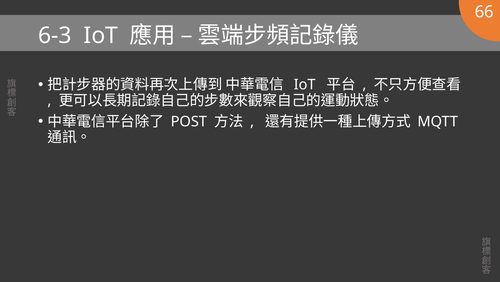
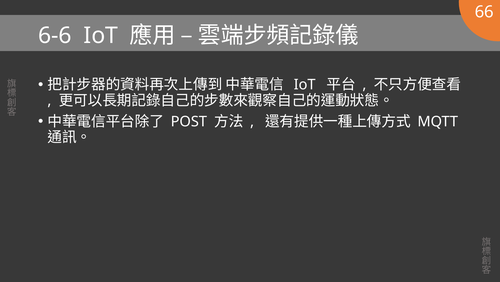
6-3: 6-3 -> 6-6 (55, 35)
